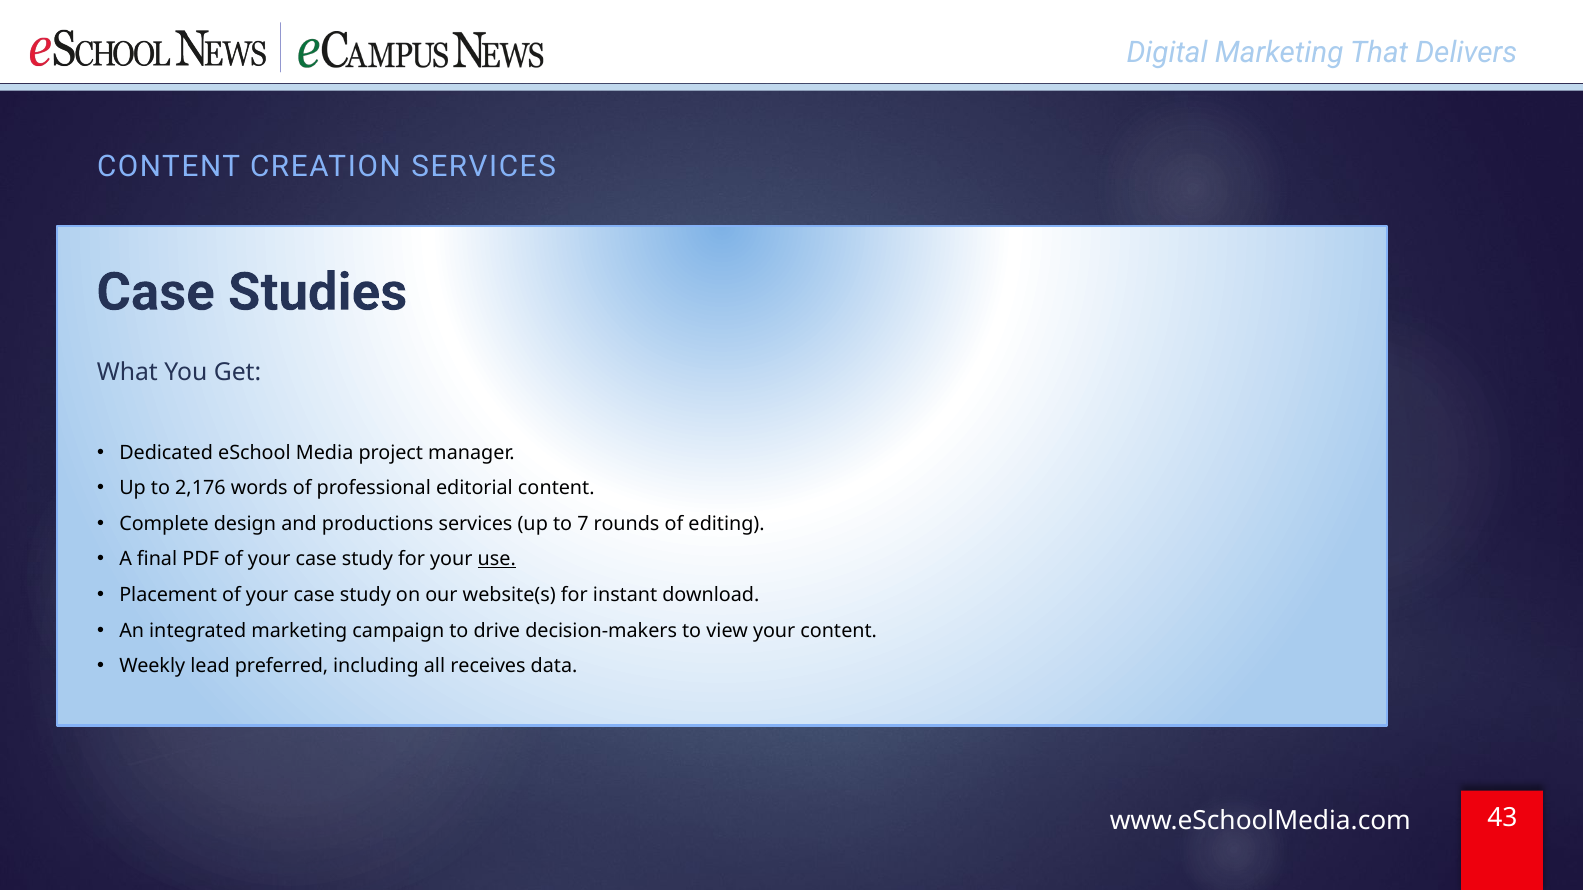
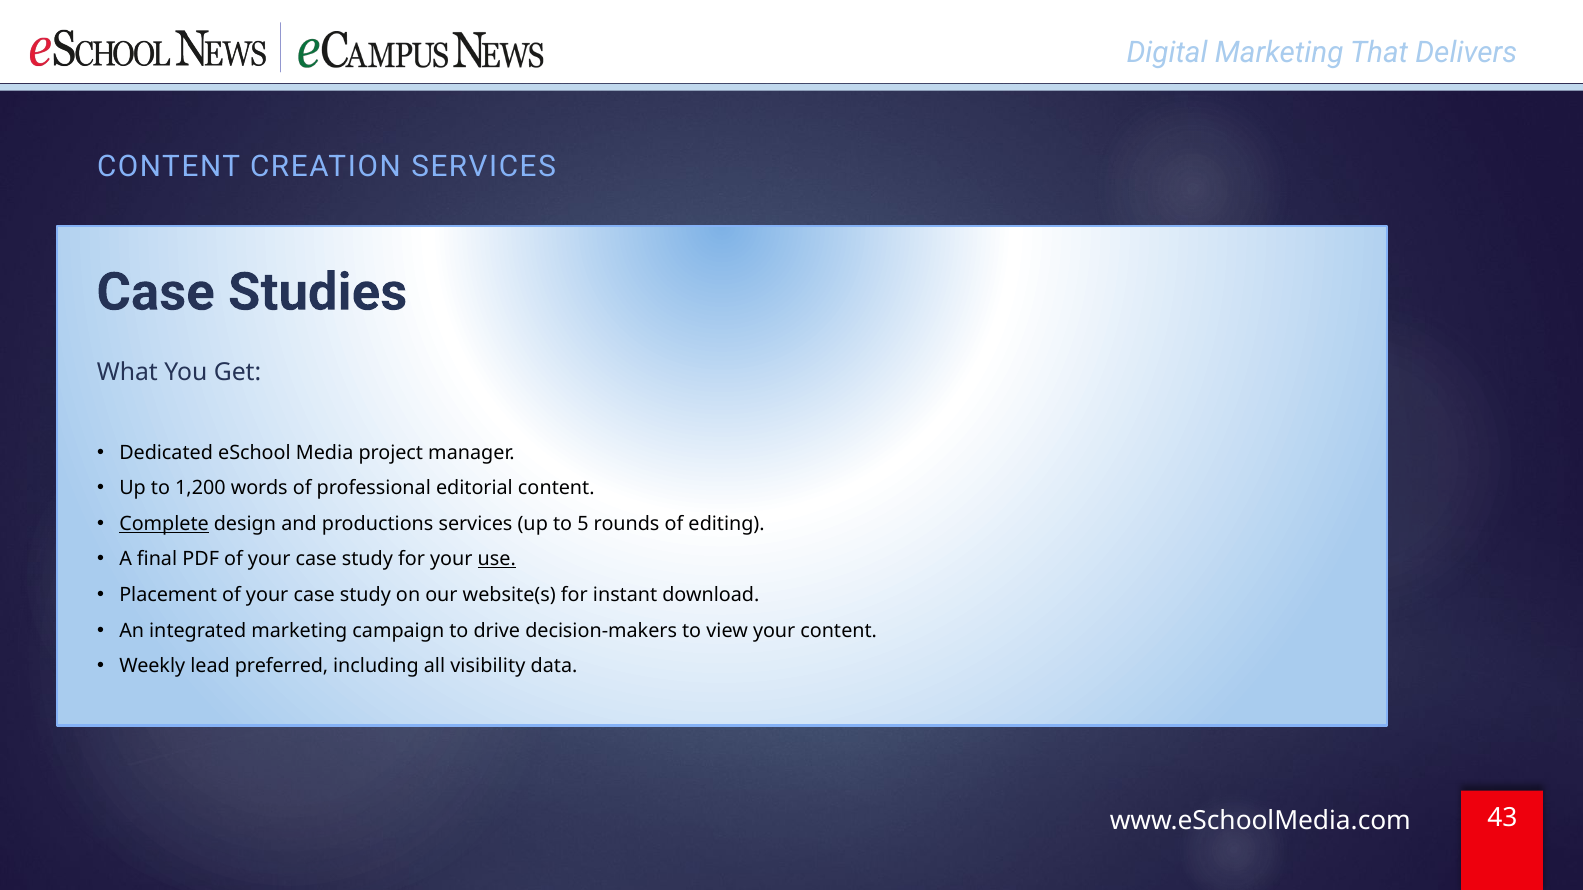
2,176: 2,176 -> 1,200 (200, 488)
Complete underline: none -> present (164, 524)
7: 7 -> 5 (583, 524)
receives: receives -> visibility (488, 667)
